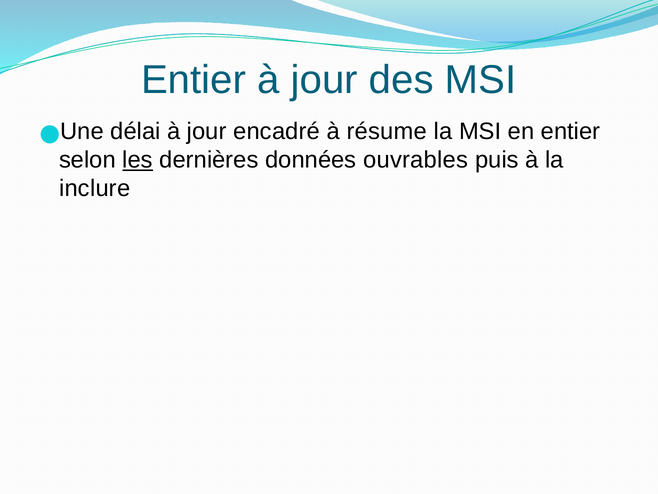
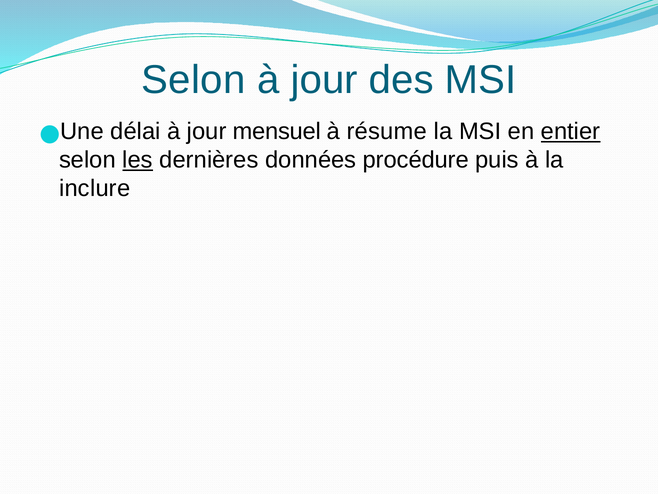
Entier: Entier -> Selon (193, 80)
encadré: encadré -> mensuel (277, 131)
entier underline: none -> present (571, 131)
ouvrables: ouvrables -> procédure (416, 160)
